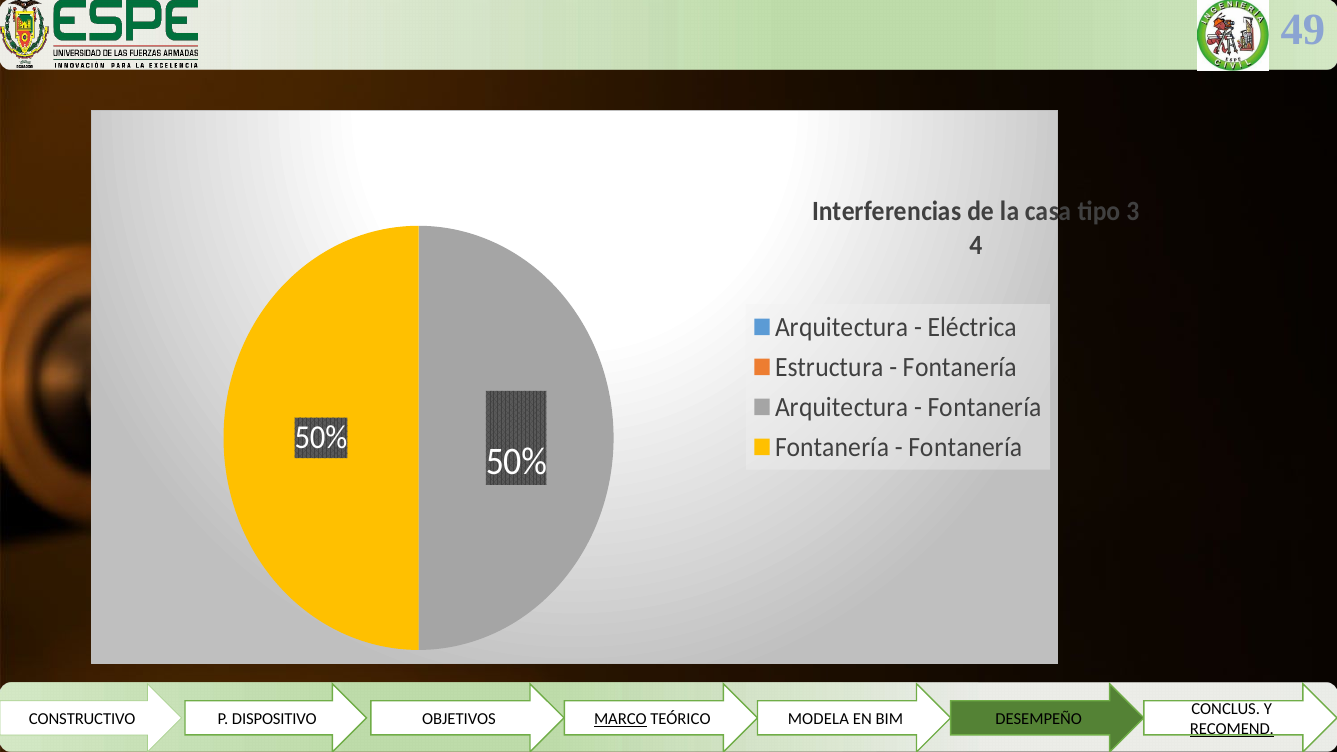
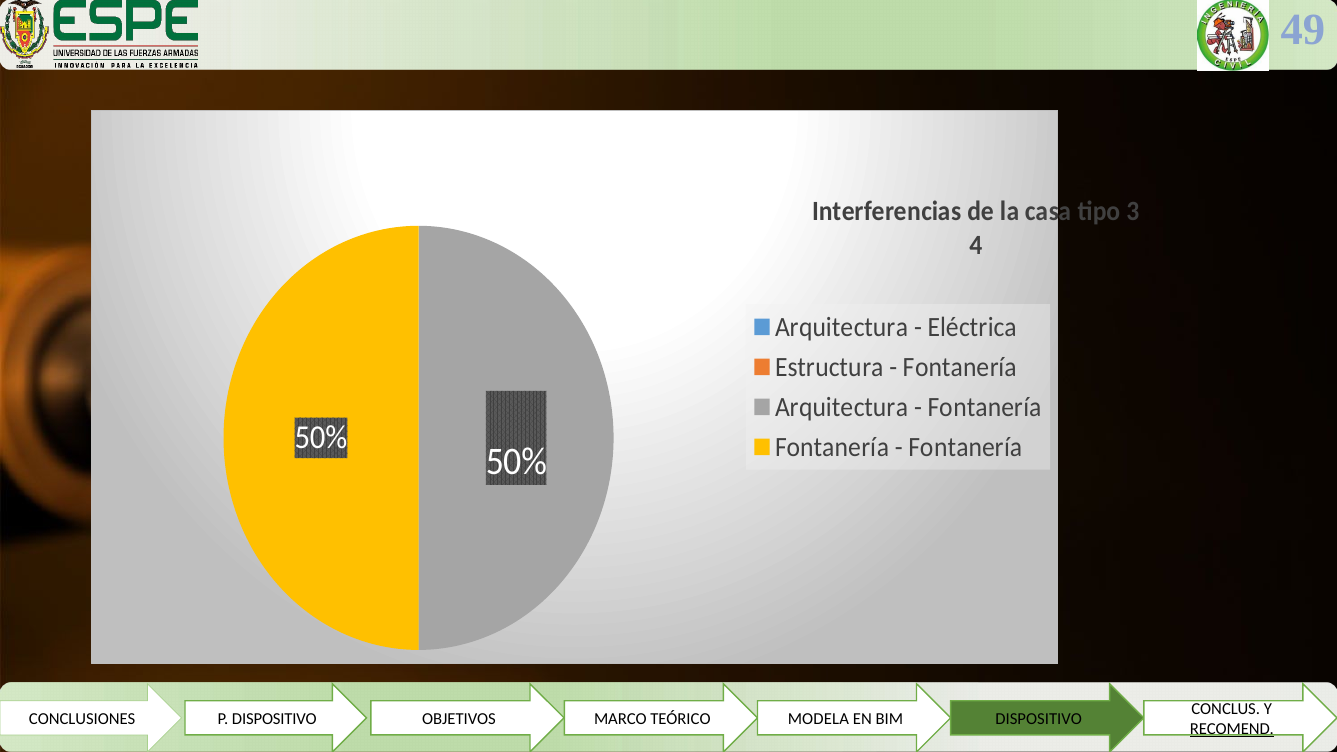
CONSTRUCTIVO: CONSTRUCTIVO -> CONCLUSIONES (82, 719)
MARCO underline: present -> none (620, 719)
BIM DESEMPEÑO: DESEMPEÑO -> DISPOSITIVO (1039, 719)
